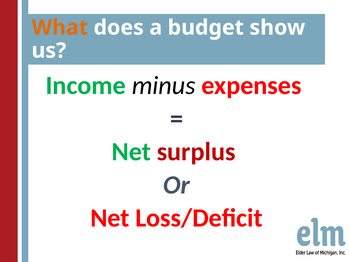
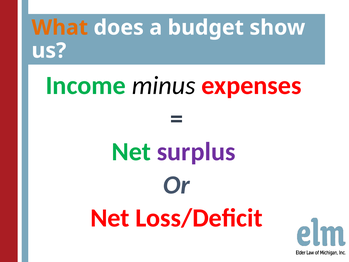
surplus colour: red -> purple (196, 152)
